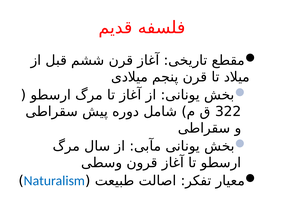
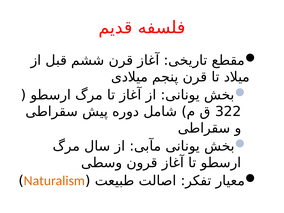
Naturalism colour: blue -> orange (54, 181)
